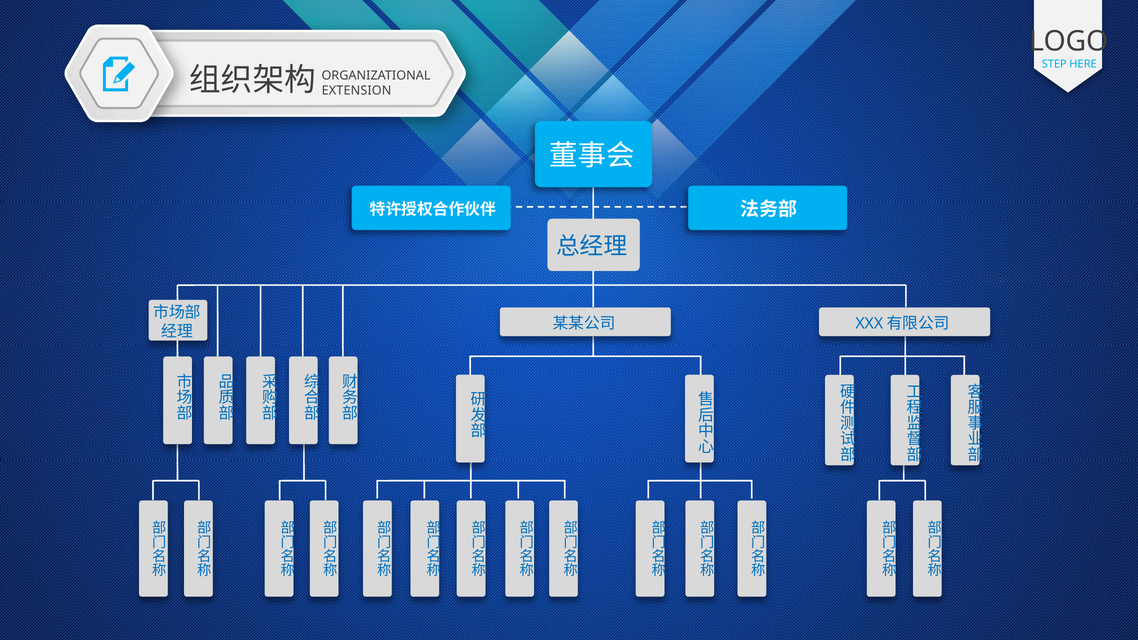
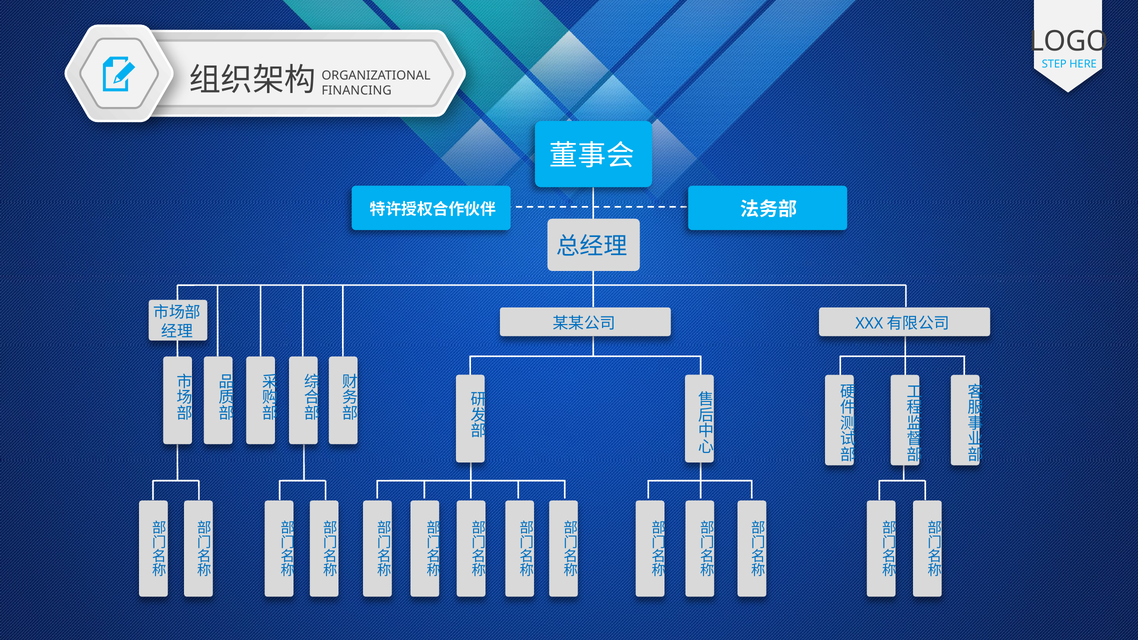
EXTENSION: EXTENSION -> FINANCING (357, 91)
